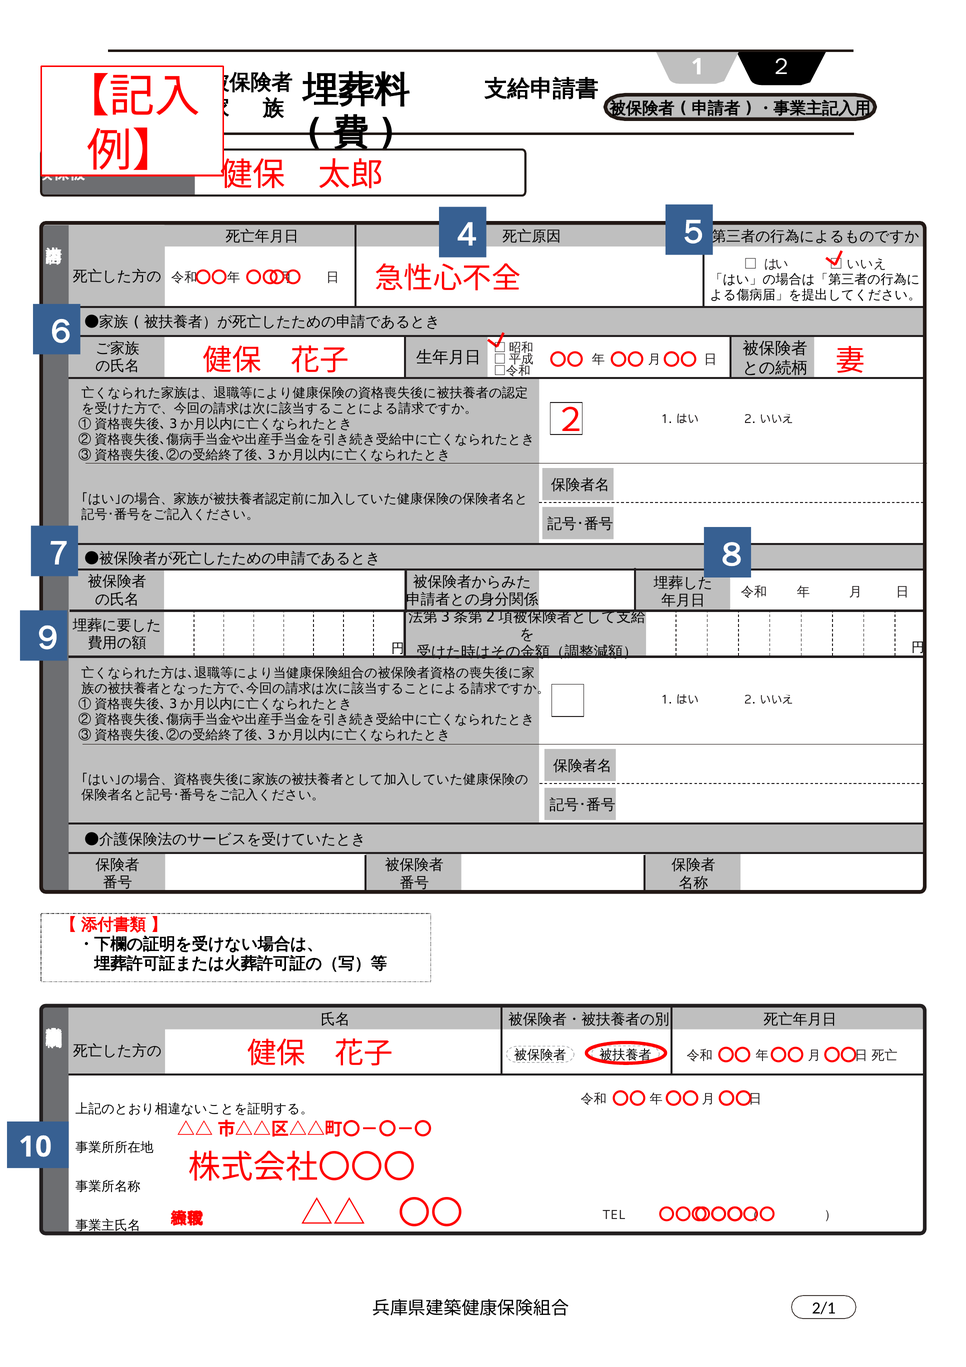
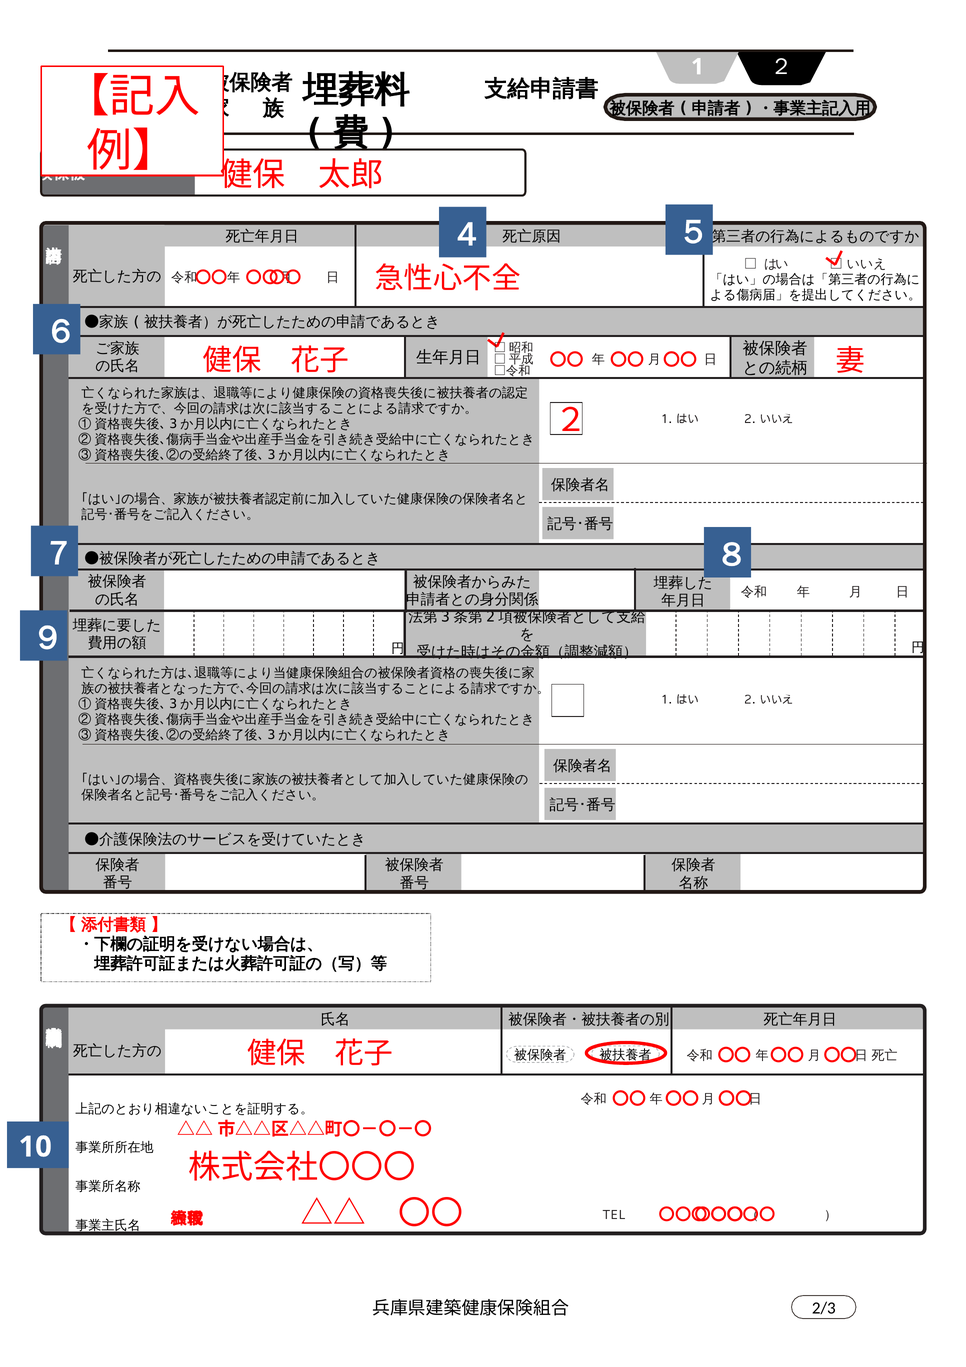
2/1: 2/1 -> 2/3 (824, 1308)
